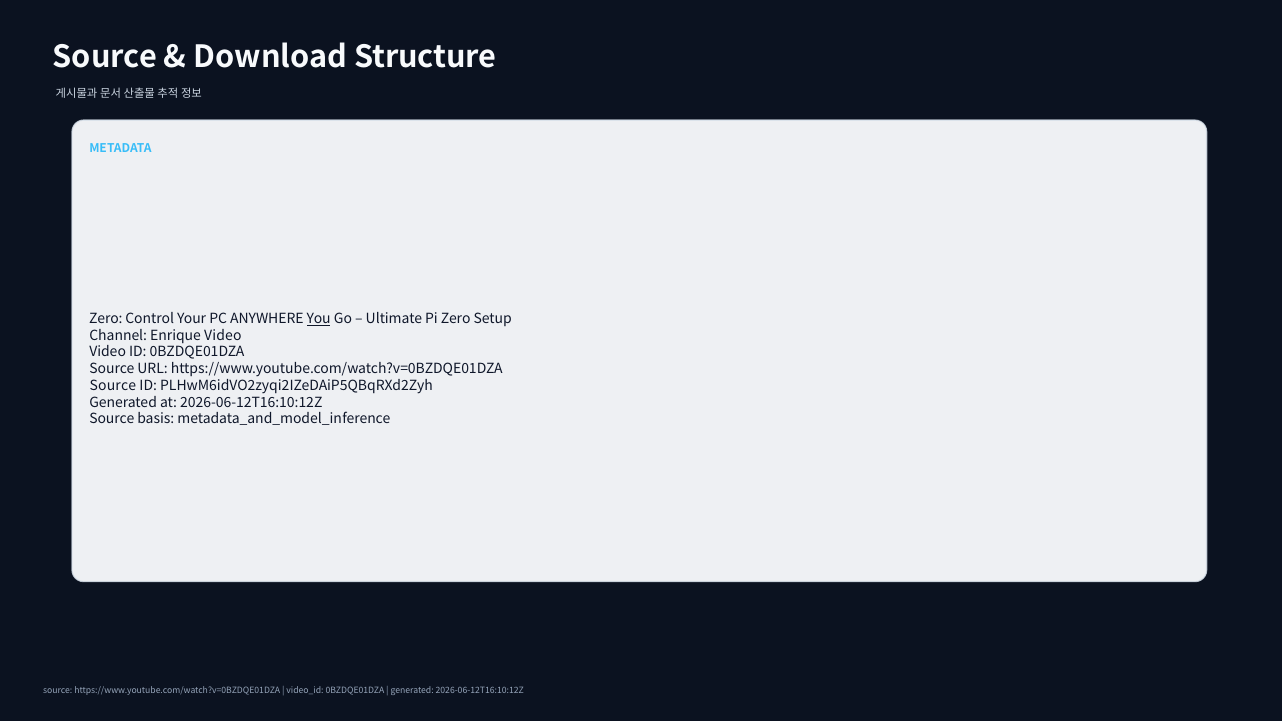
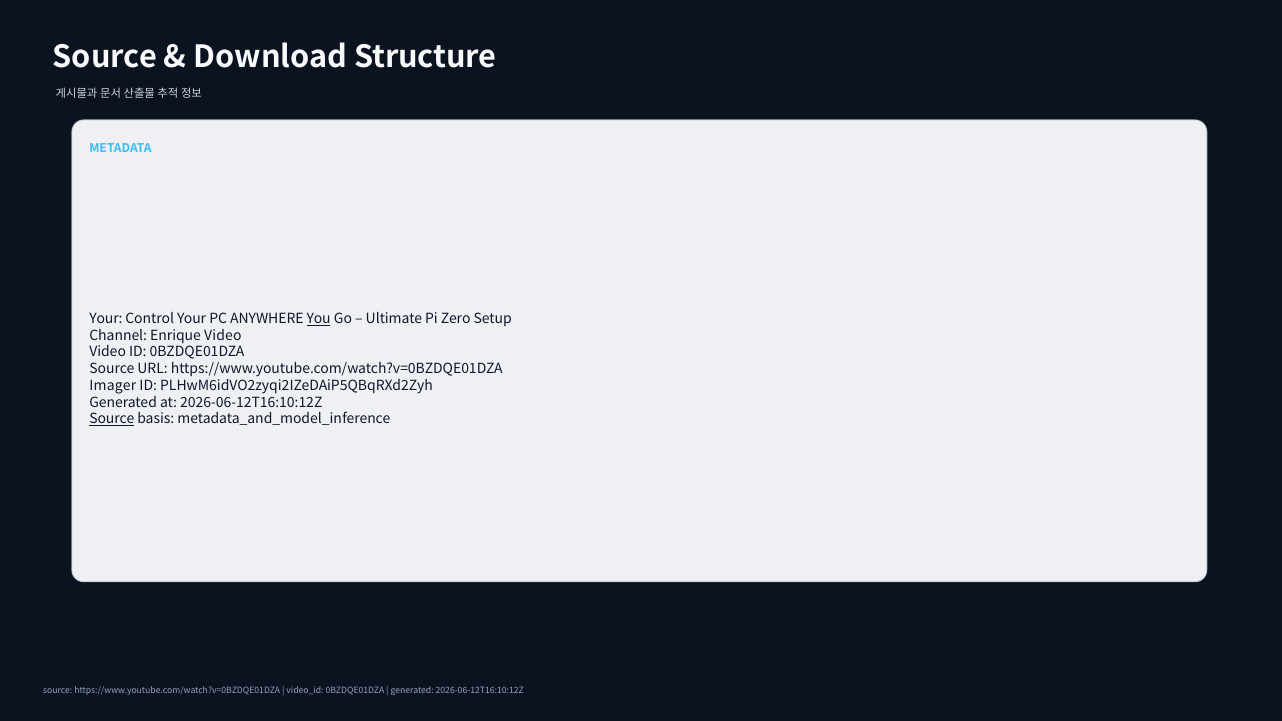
Zero: Zero -> Your (106, 319)
Source: Source -> Imager (113, 386)
Source underline: none -> present (112, 419)
